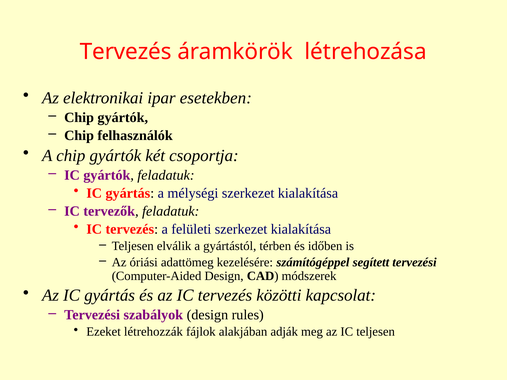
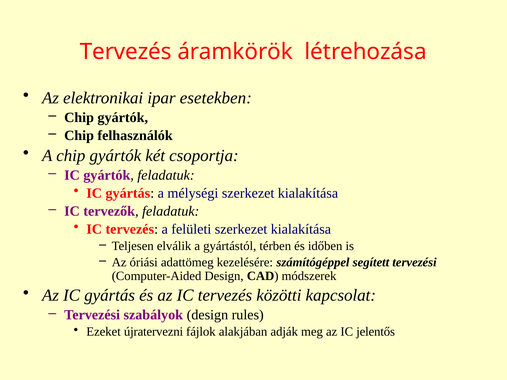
létrehozzák: létrehozzák -> újratervezni (154, 332)
IC teljesen: teljesen -> jelentős (376, 332)
